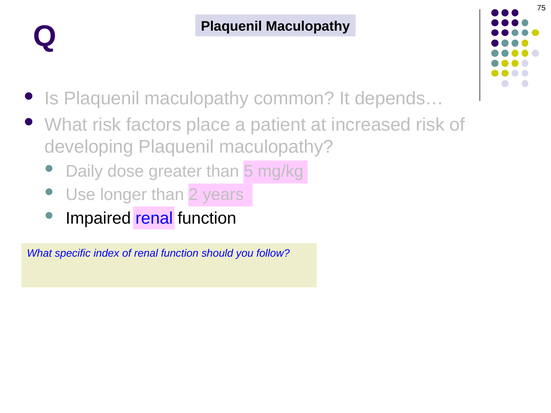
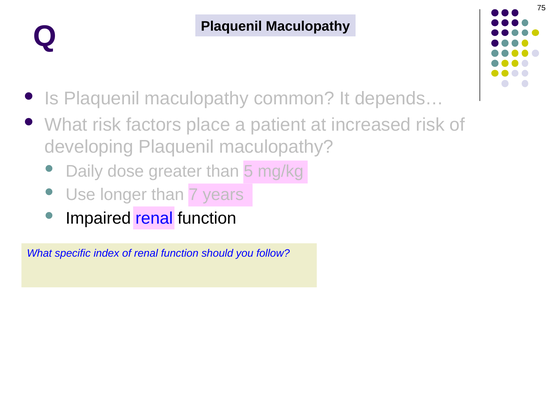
2: 2 -> 7 (193, 195)
